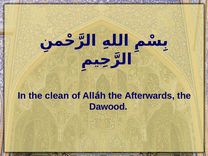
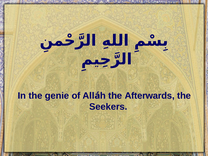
clean: clean -> genie (57, 96)
Dawood: Dawood -> Seekers (108, 107)
